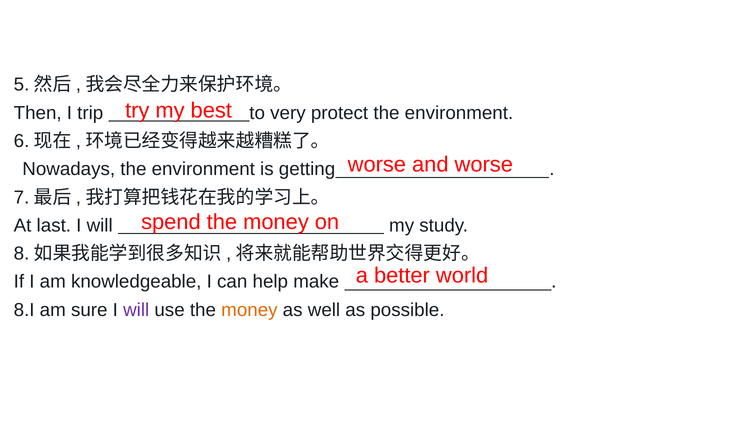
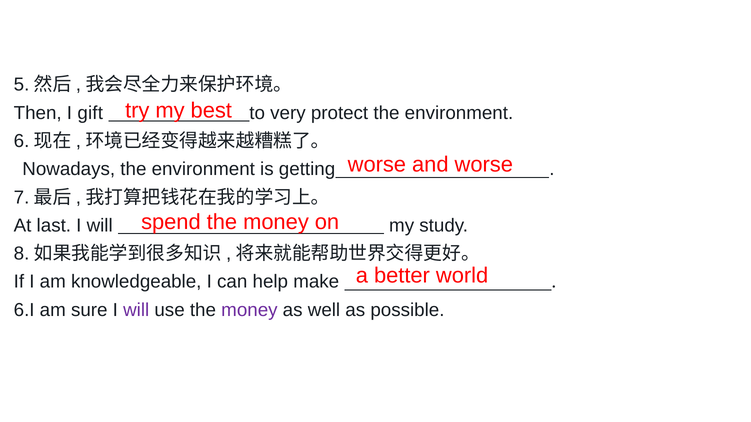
trip: trip -> gift (90, 113)
8.I: 8.I -> 6.I (24, 310)
money colour: orange -> purple (249, 310)
